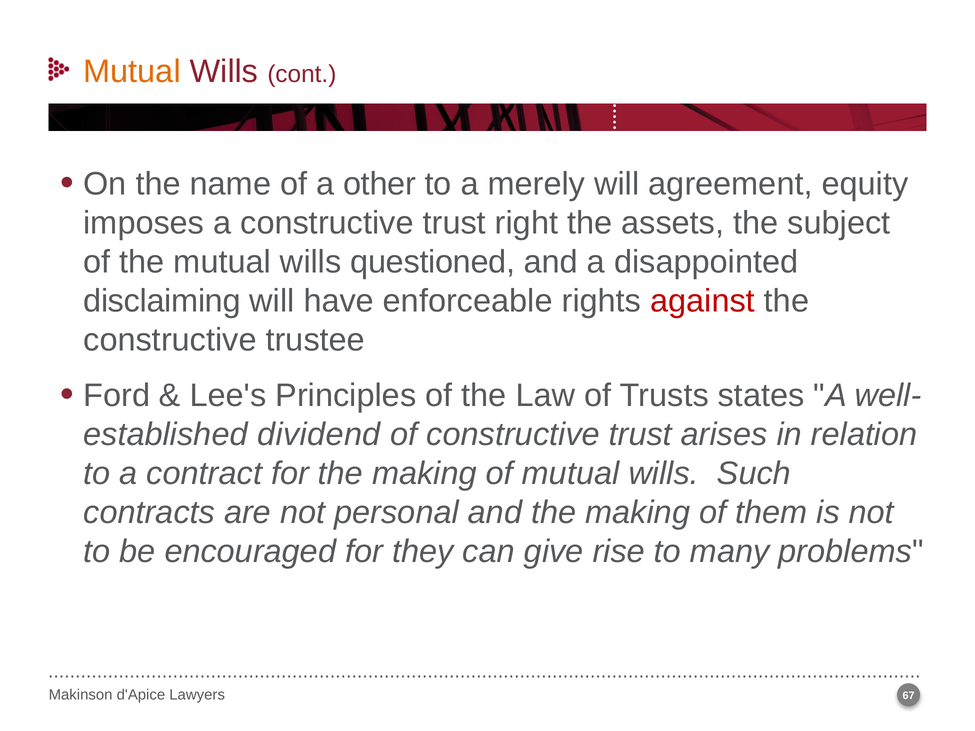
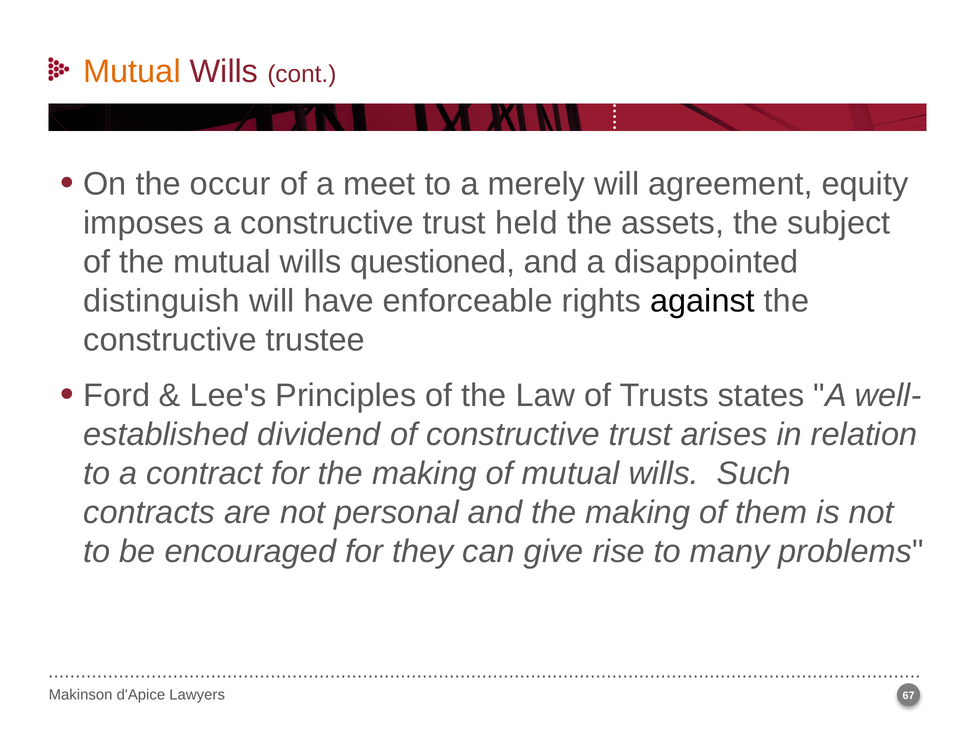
name: name -> occur (230, 184)
other: other -> meet (379, 184)
right: right -> held (526, 223)
disclaiming: disclaiming -> distinguish (162, 301)
against colour: red -> black (703, 301)
